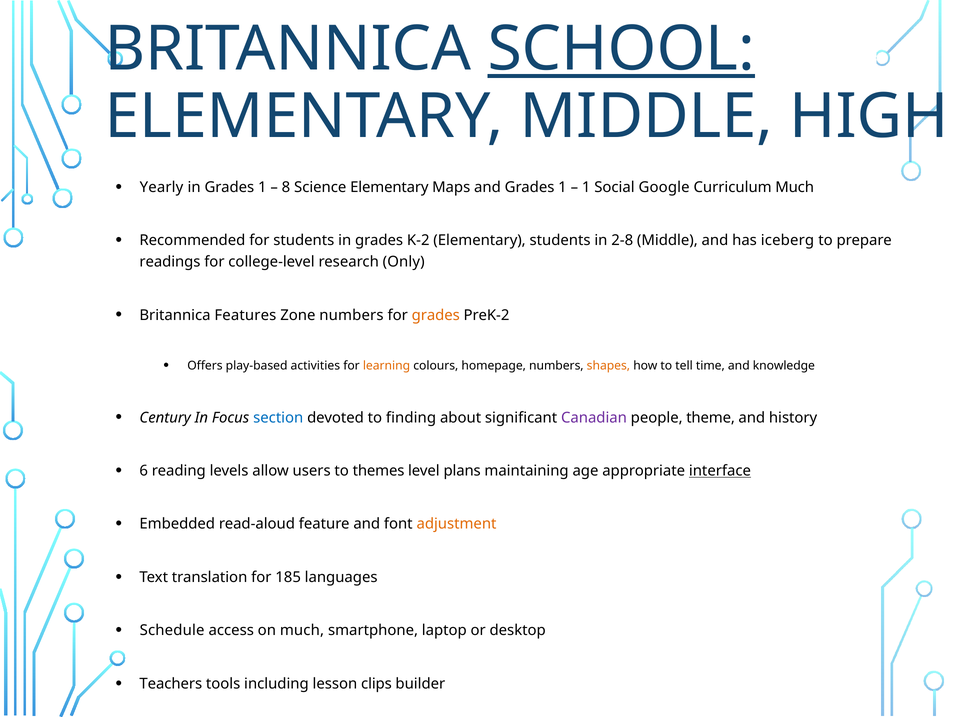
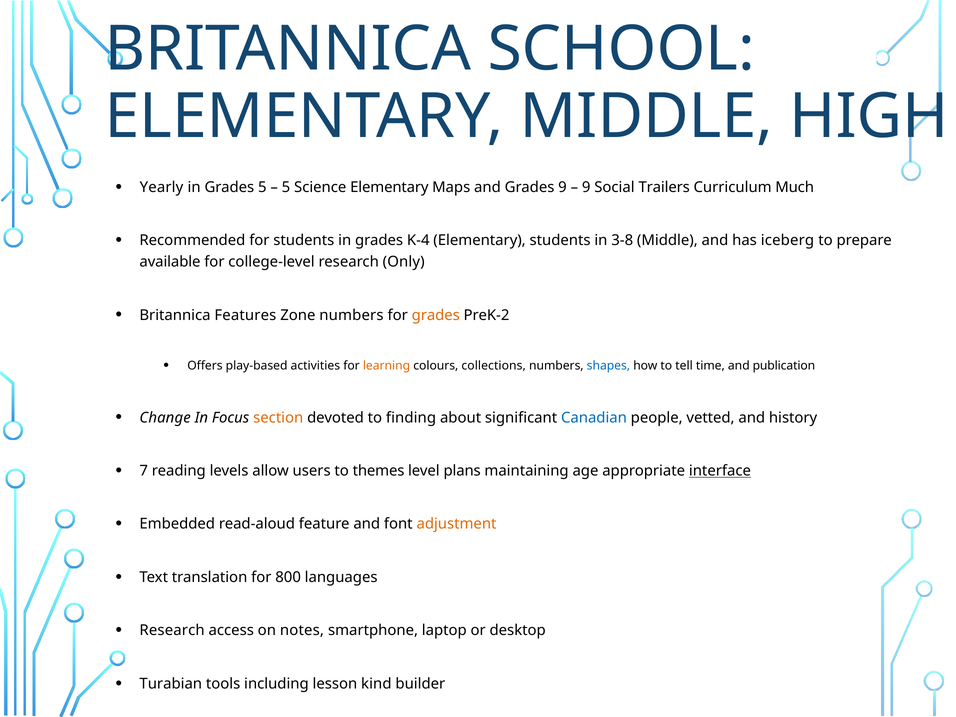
SCHOOL underline: present -> none (621, 49)
in Grades 1: 1 -> 5 (262, 187)
8: 8 -> 5 (286, 187)
and Grades 1: 1 -> 9 (563, 187)
1: 1 -> 9 (586, 187)
Google: Google -> Trailers (664, 187)
K-2: K-2 -> K-4 (418, 240)
2-8: 2-8 -> 3-8 (622, 240)
readings: readings -> available (170, 262)
homepage: homepage -> collections (494, 366)
shapes colour: orange -> blue (608, 366)
knowledge: knowledge -> publication (784, 366)
Century: Century -> Change (165, 418)
section colour: blue -> orange (278, 418)
Canadian colour: purple -> blue (594, 418)
theme: theme -> vetted (711, 418)
6: 6 -> 7 (144, 471)
185: 185 -> 800 (288, 577)
Schedule: Schedule -> Research (172, 630)
on much: much -> notes (302, 630)
Teachers: Teachers -> Turabian (171, 684)
clips: clips -> kind (376, 684)
